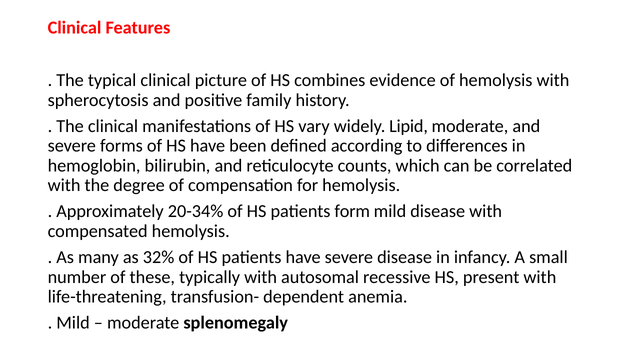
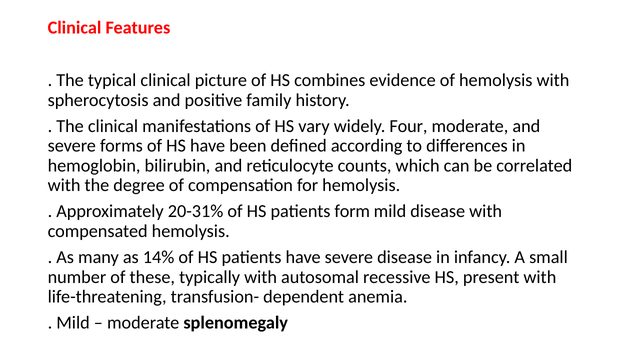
Lipid: Lipid -> Four (408, 126)
20-34%: 20-34% -> 20-31% (196, 211)
32%: 32% -> 14% (159, 257)
